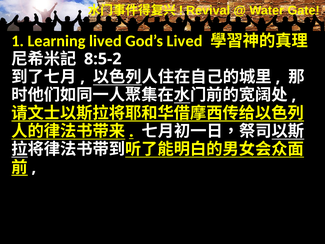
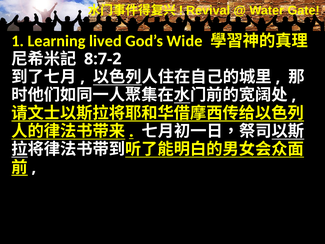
God’s Lived: Lived -> Wide (185, 41)
8:5-2: 8:5-2 -> 8:7-2 (103, 59)
